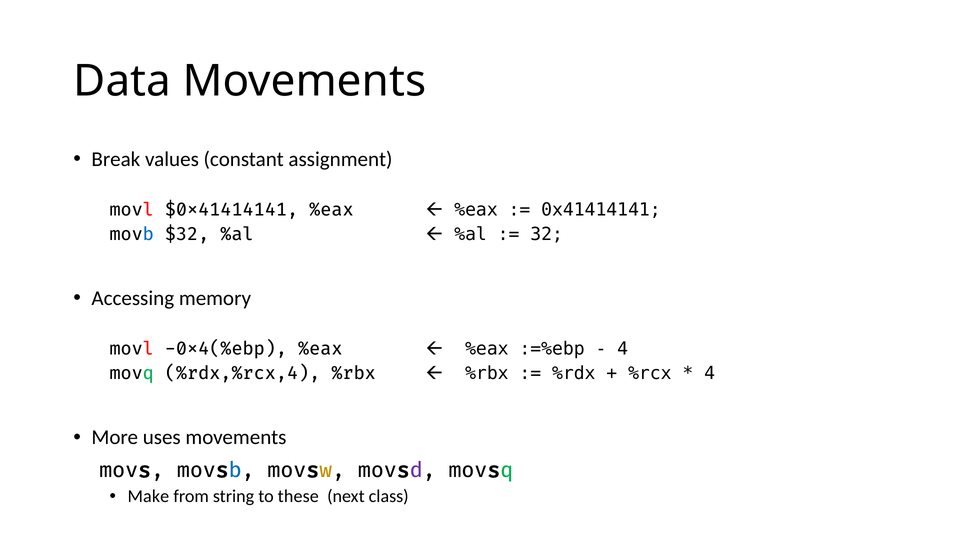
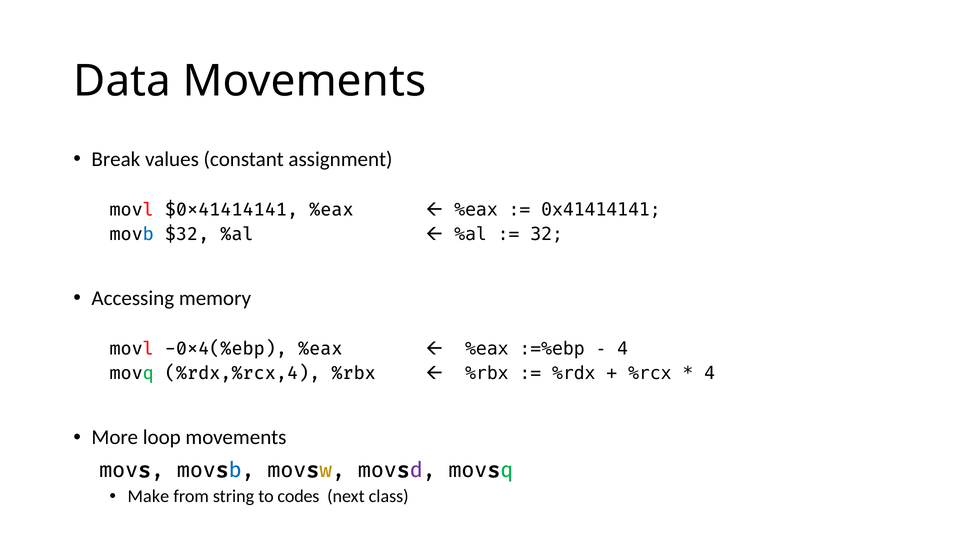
uses: uses -> loop (162, 437)
these: these -> codes (298, 496)
